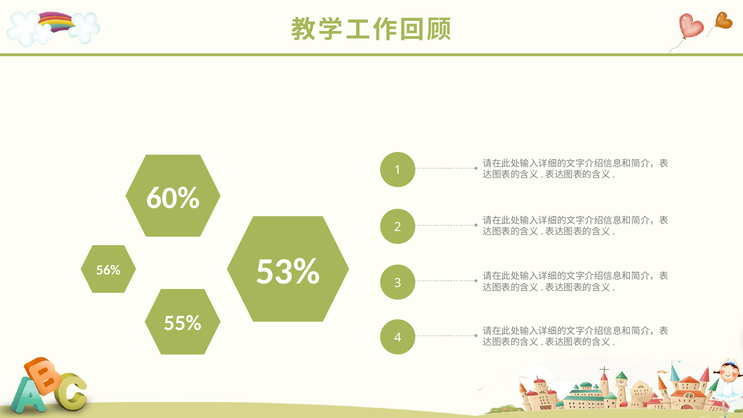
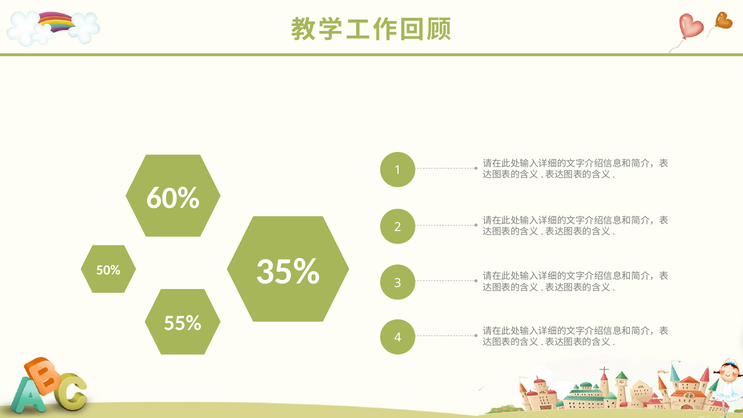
53%: 53% -> 35% (288, 272)
56%: 56% -> 50% (108, 270)
